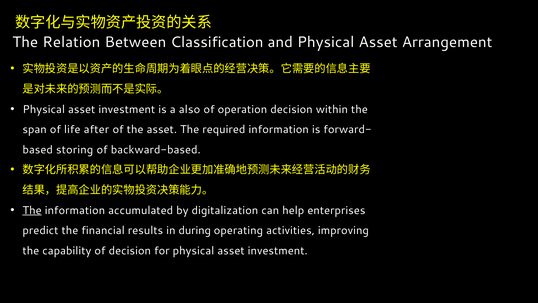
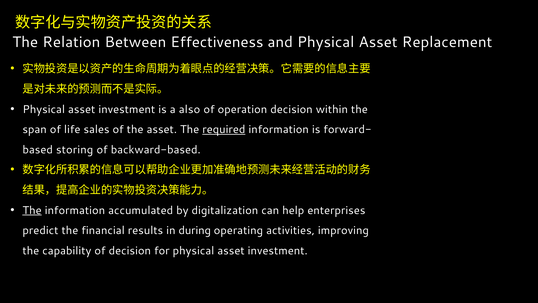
Classification: Classification -> Effectiveness (217, 42)
Arrangement: Arrangement -> Replacement (447, 42)
after: after -> sales (97, 129)
required underline: none -> present (224, 129)
